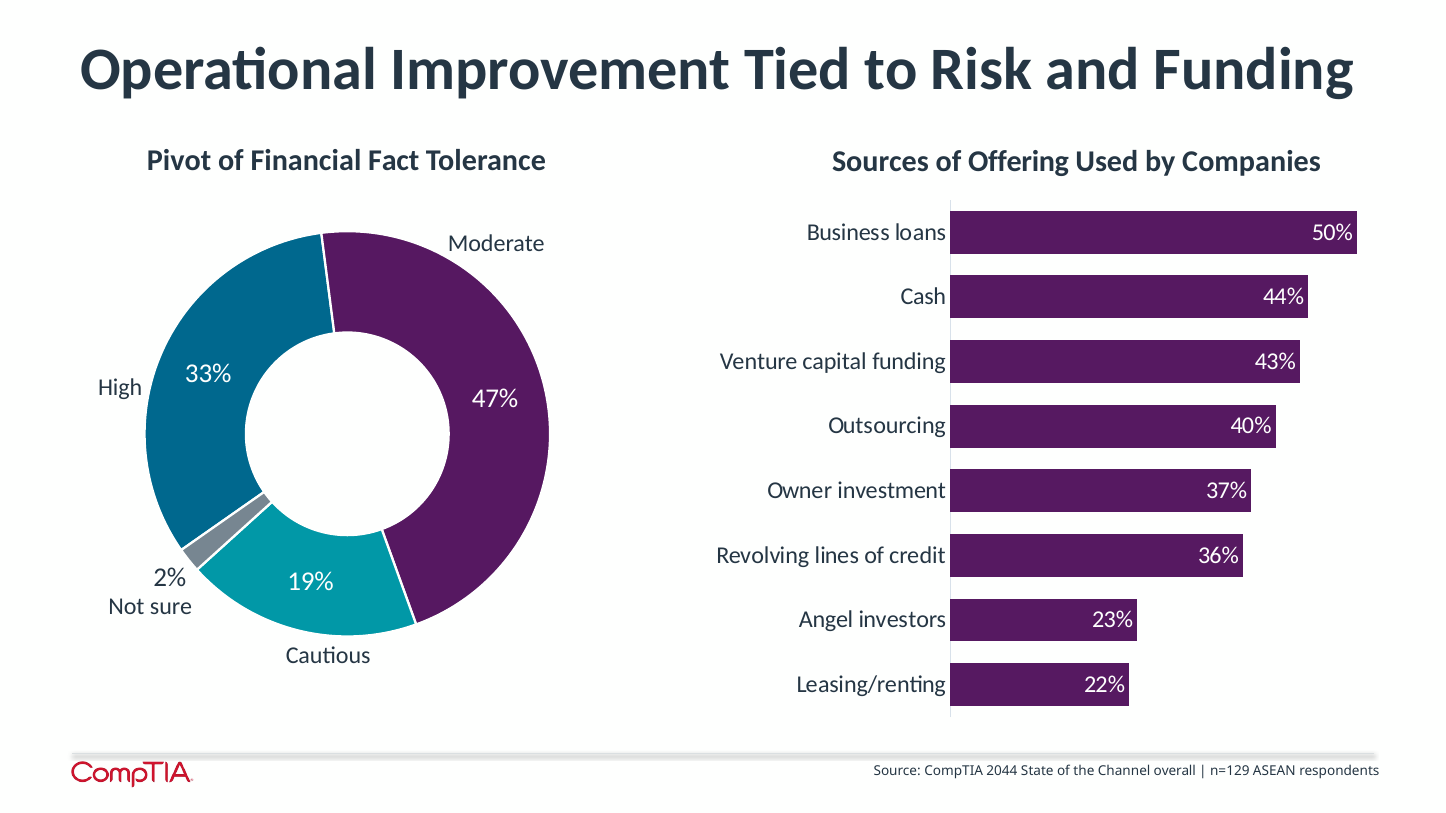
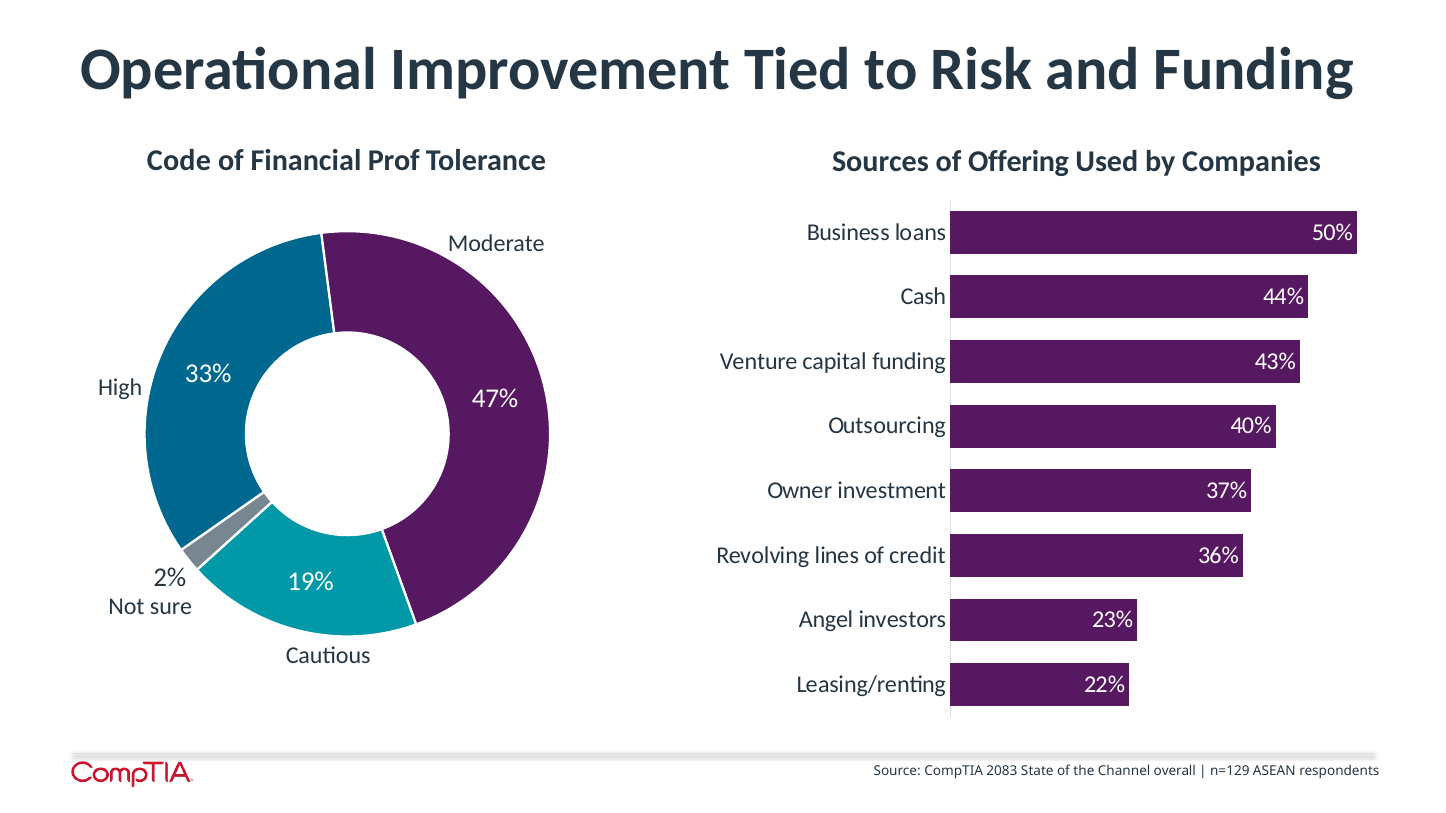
Pivot: Pivot -> Code (179, 161)
Fact: Fact -> Prof (394, 161)
2044: 2044 -> 2083 (1002, 771)
